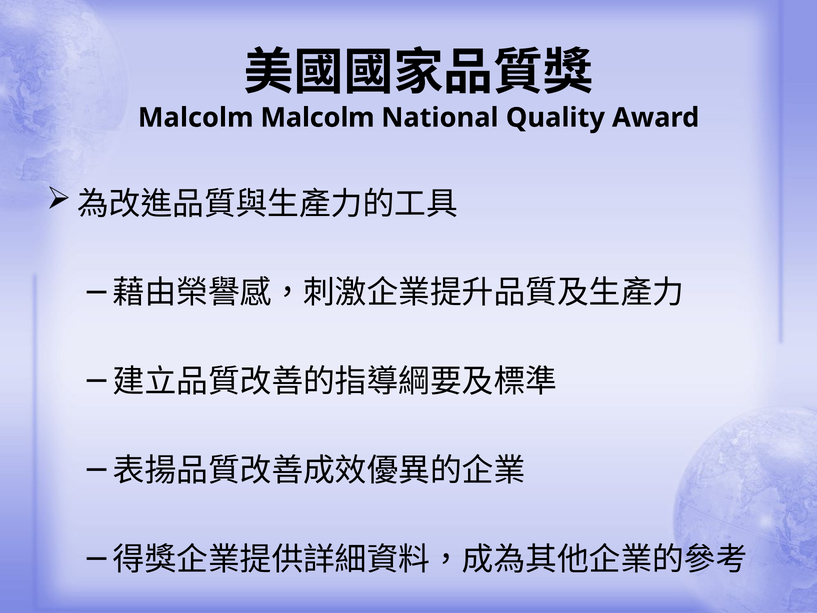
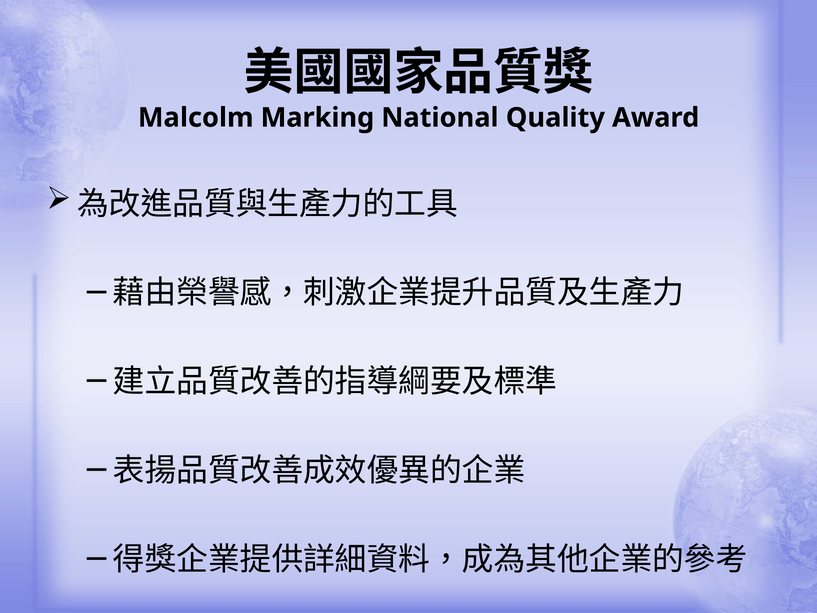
Malcolm Malcolm: Malcolm -> Marking (317, 118)
